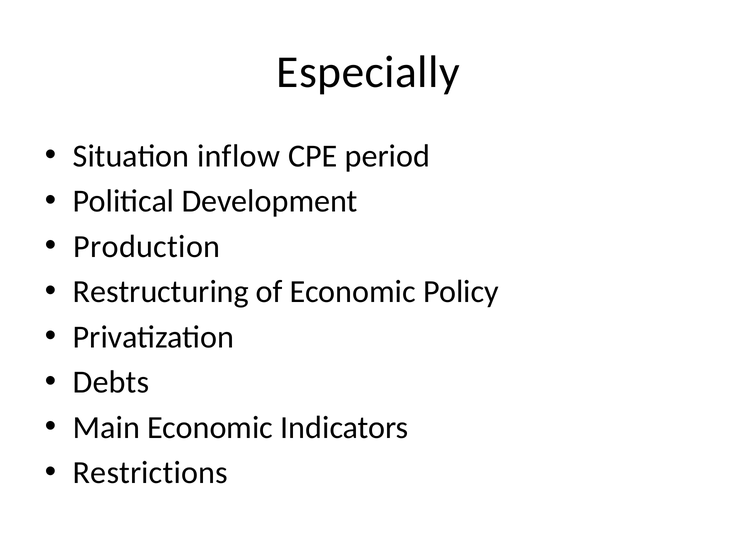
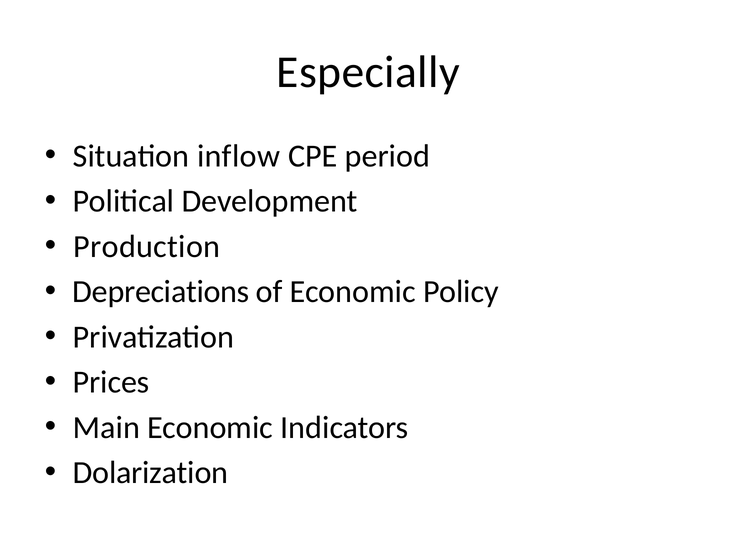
Restructuring: Restructuring -> Depreciations (161, 292)
Debts: Debts -> Prices (111, 382)
Restrictions: Restrictions -> Dolarization (150, 473)
